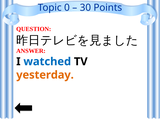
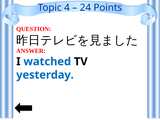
0: 0 -> 4 (67, 8)
30: 30 -> 24 (85, 8)
yesterday colour: orange -> blue (45, 75)
